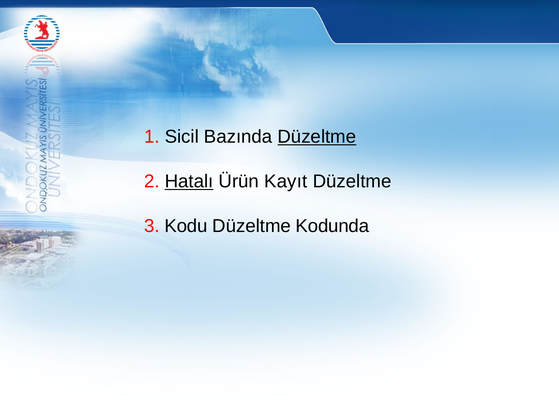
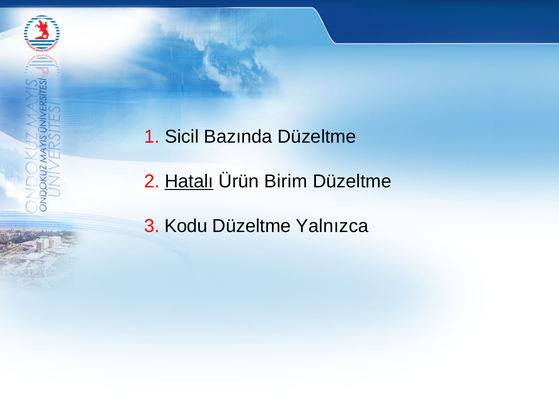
Düzeltme underline: present -> none (317, 137)
Kayıt: Kayıt -> Birim (286, 182)
Kodunda: Kodunda -> Yalnızca (332, 226)
